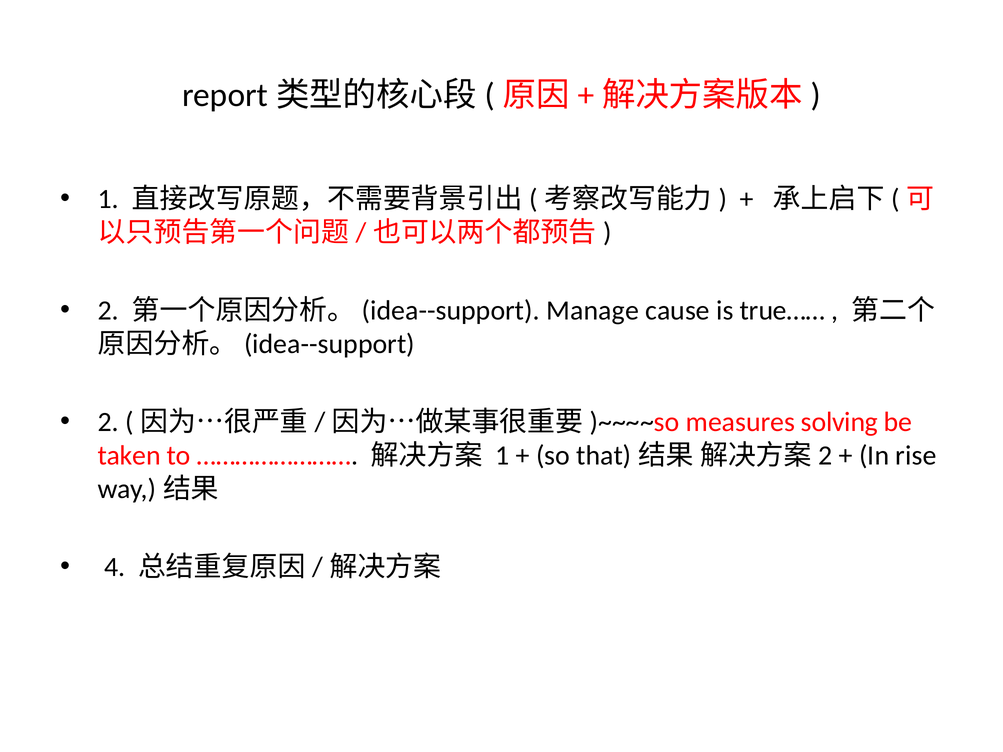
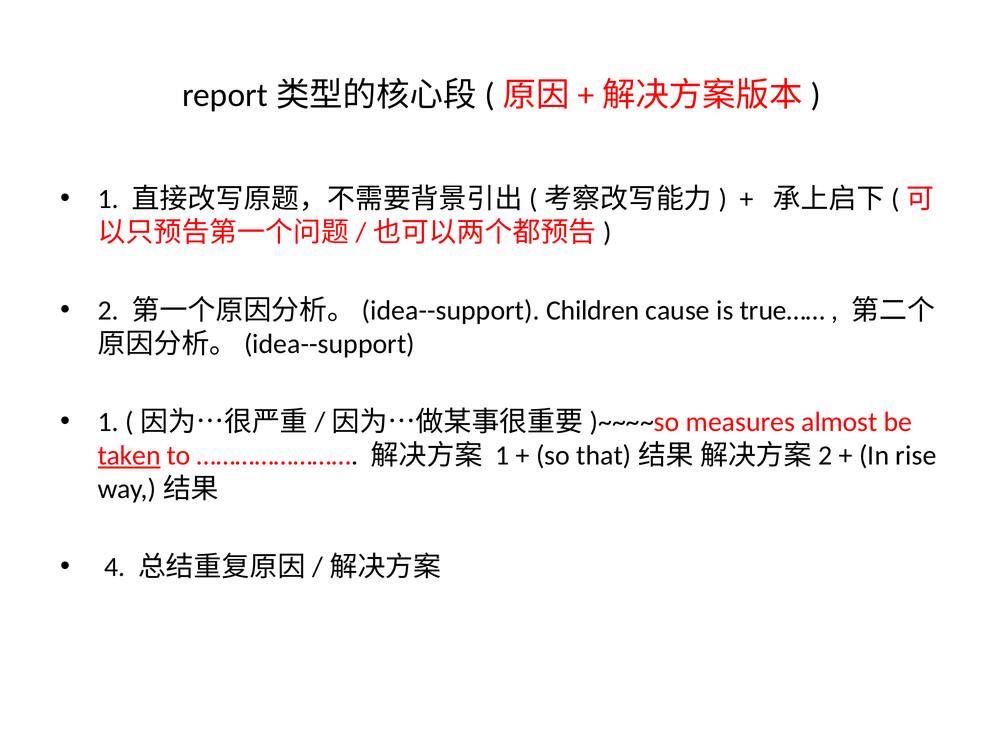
Manage: Manage -> Children (593, 311)
2: 2 -> 1 (108, 422)
solving: solving -> almost (839, 422)
taken underline: none -> present (129, 456)
